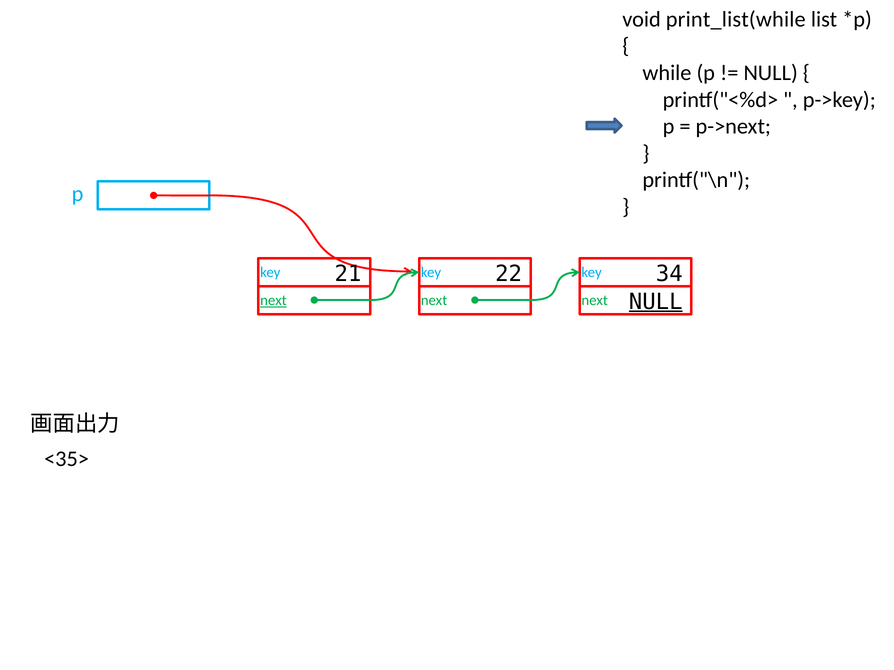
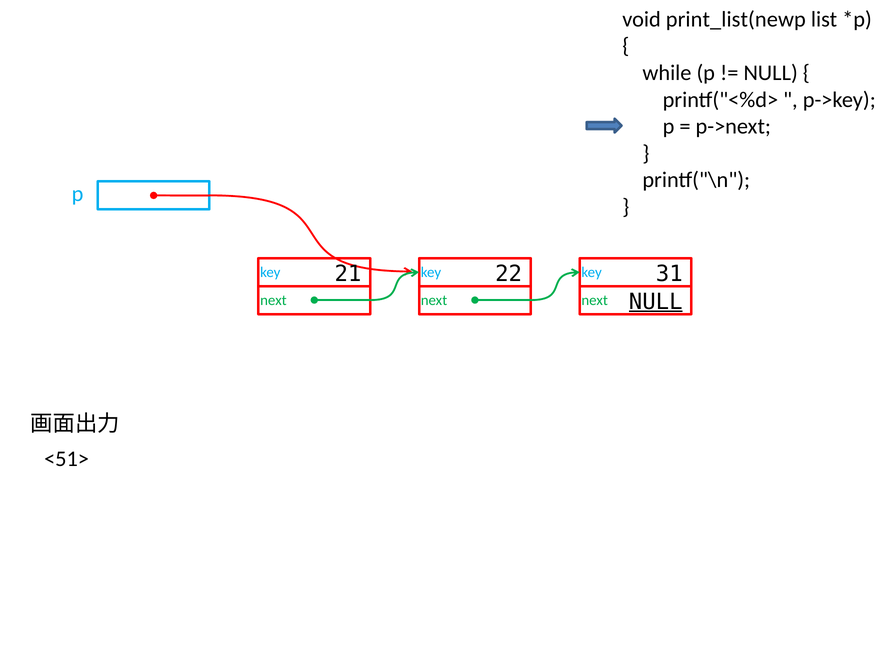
print_list(while: print_list(while -> print_list(newp (736, 19)
34: 34 -> 31 (669, 274)
next underline: present -> none (273, 301)
<35>: <35> -> <51> (67, 459)
